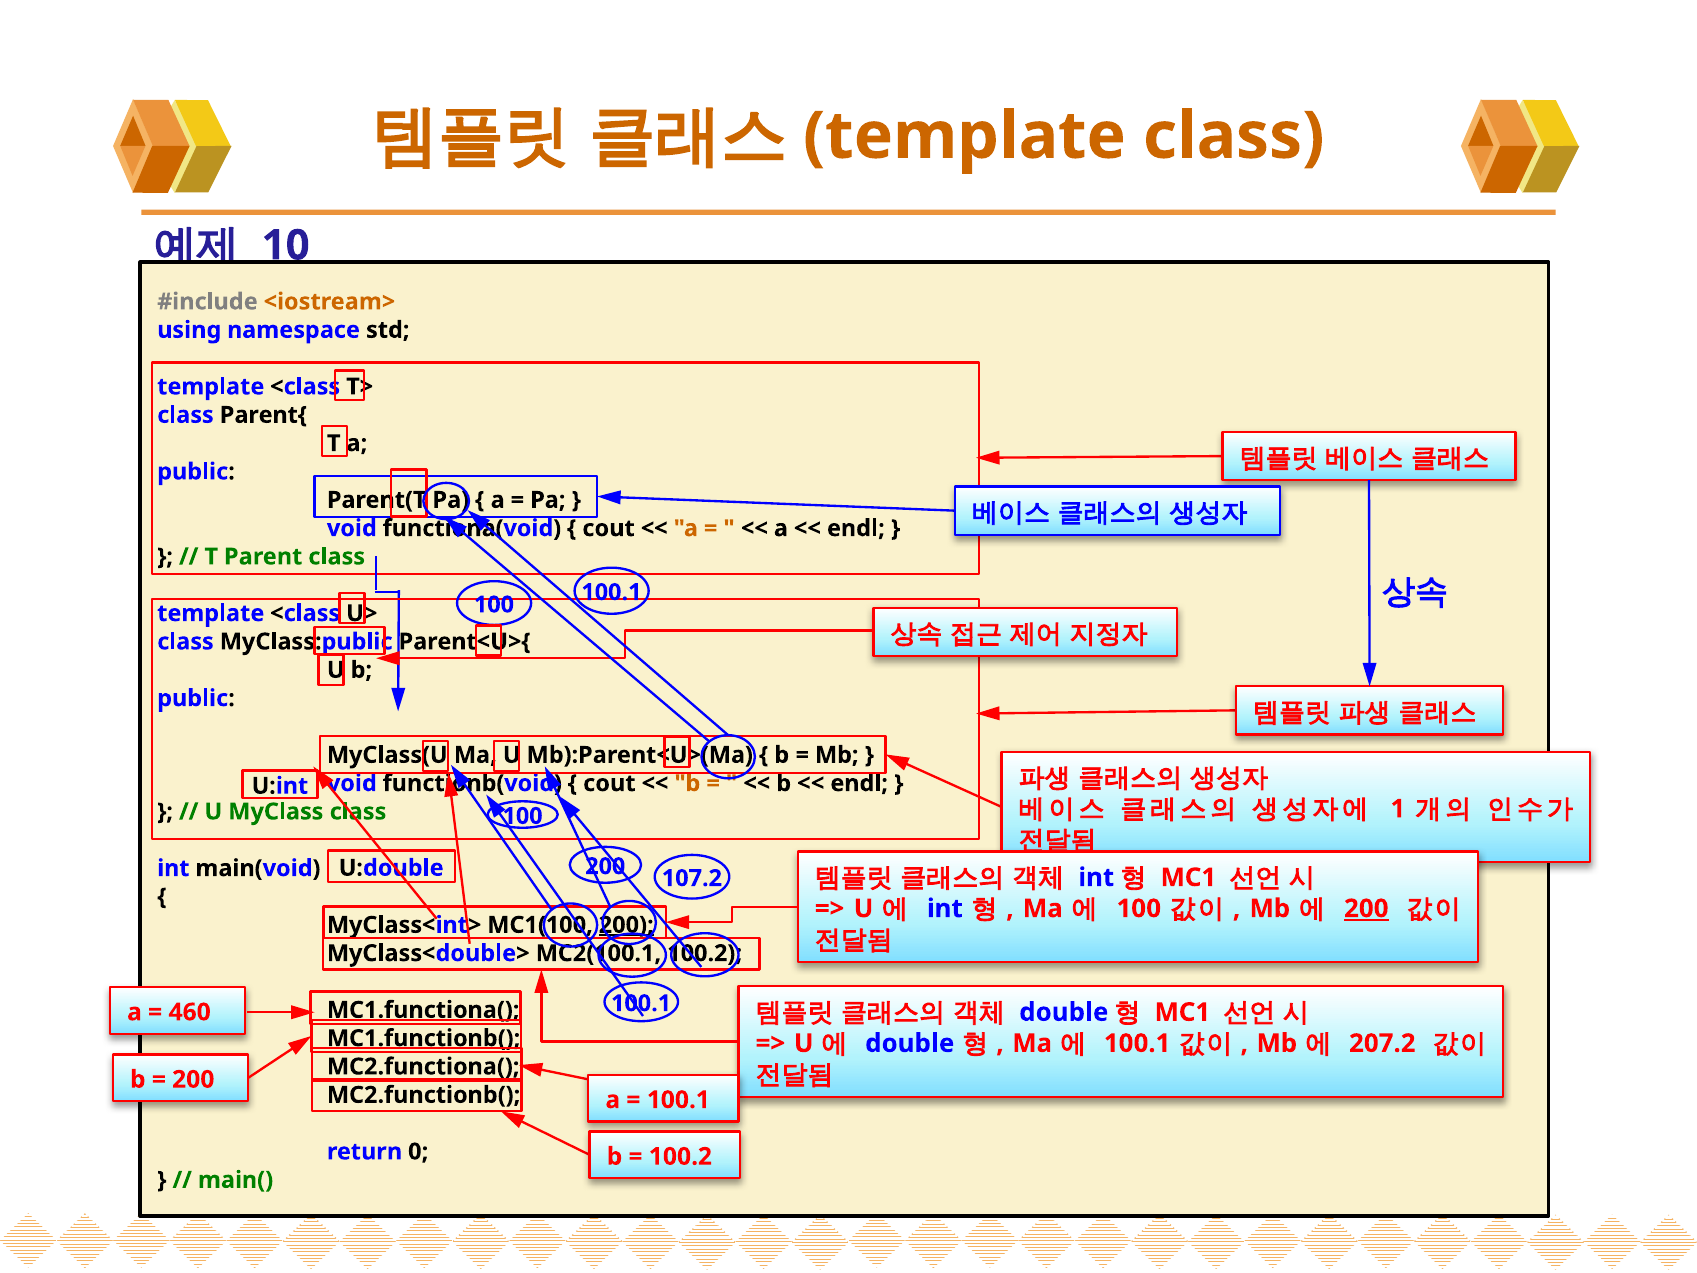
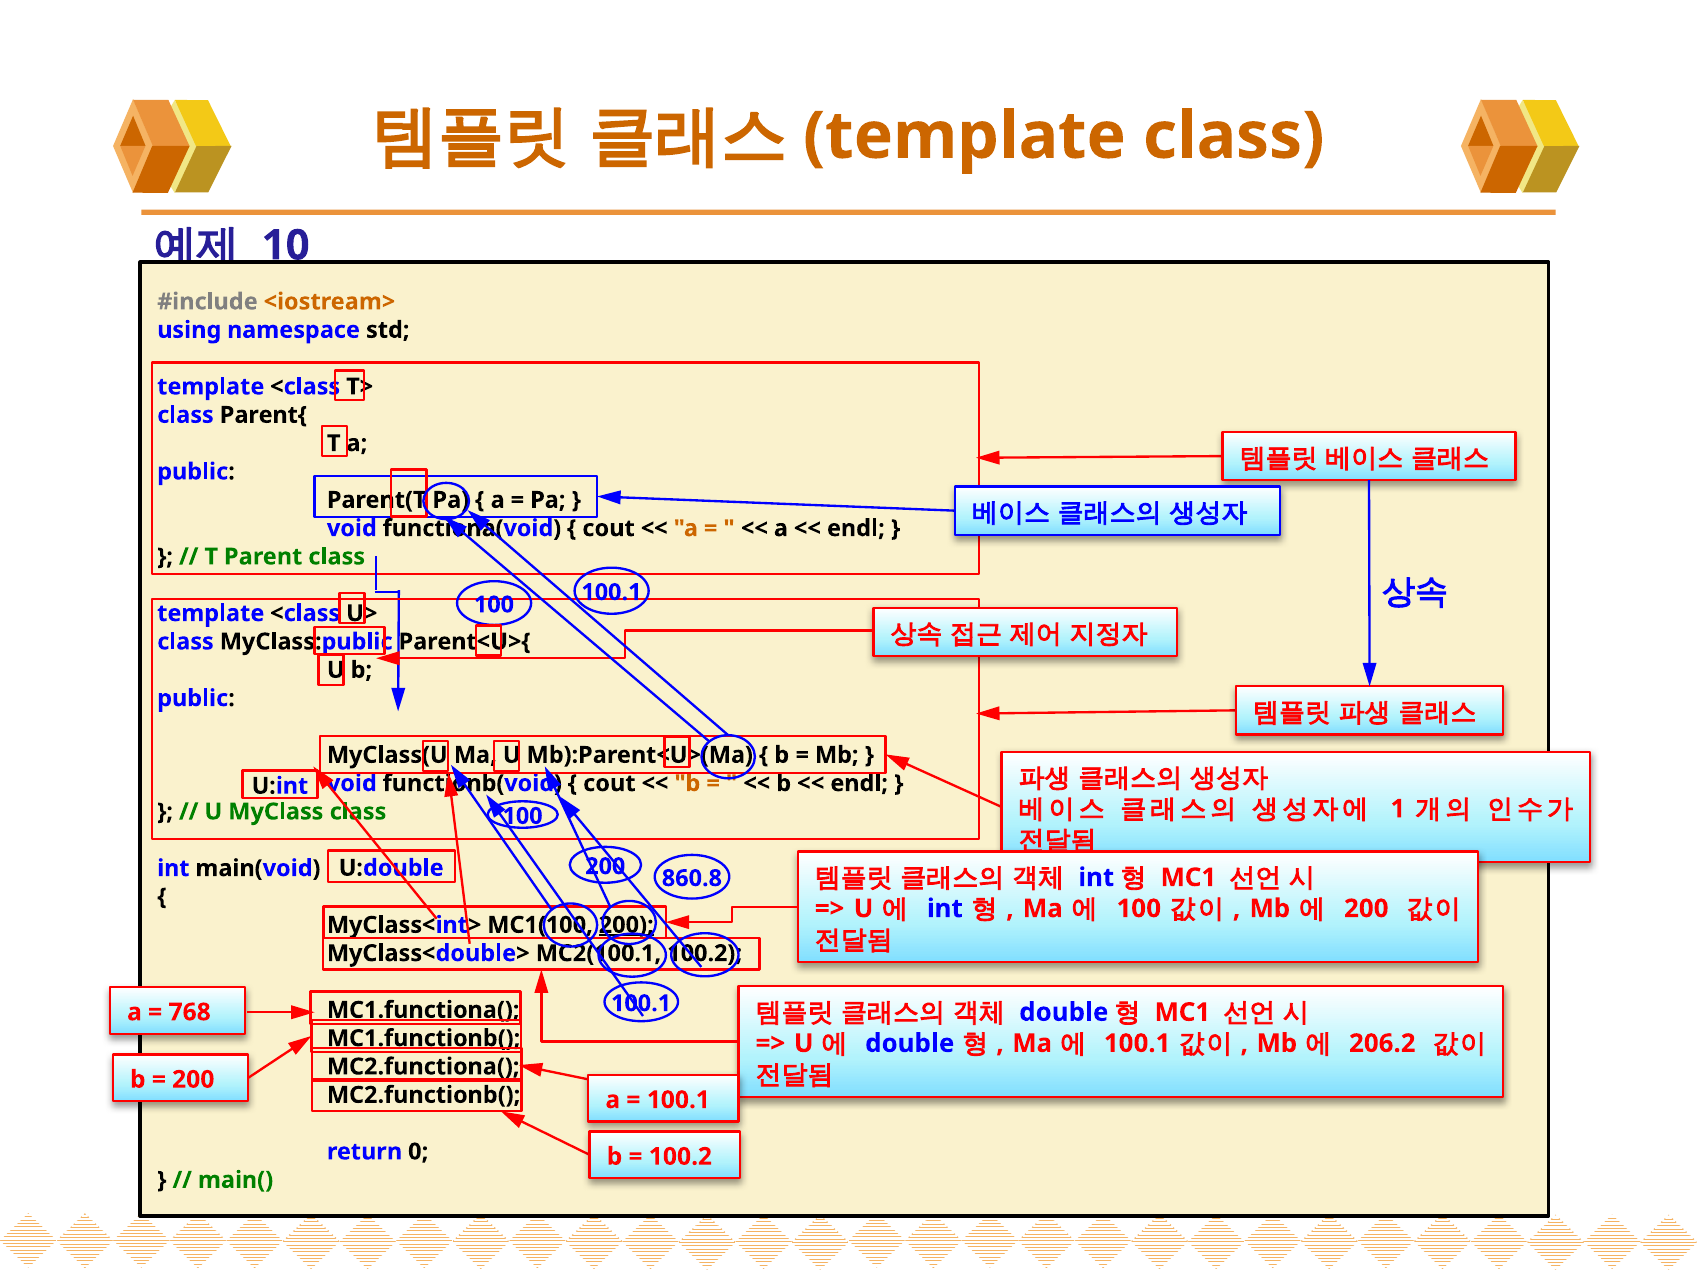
107.2: 107.2 -> 860.8 (692, 878)
200 underline: present -> none (1366, 908)
460: 460 -> 768 (190, 1012)
207.2: 207.2 -> 206.2 (1382, 1043)
